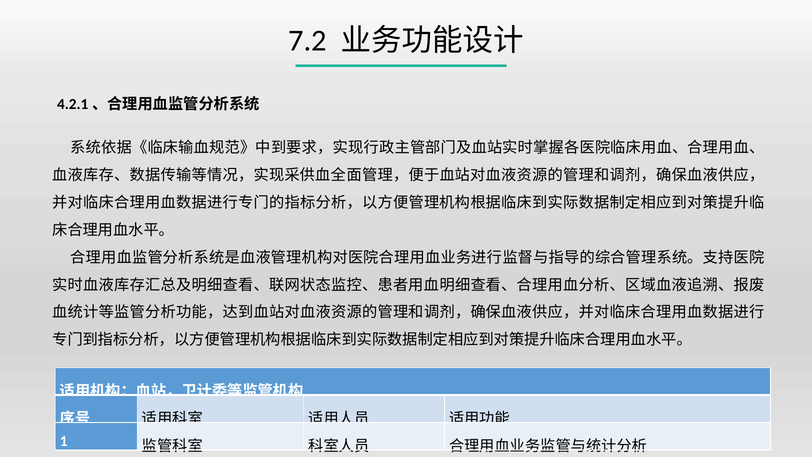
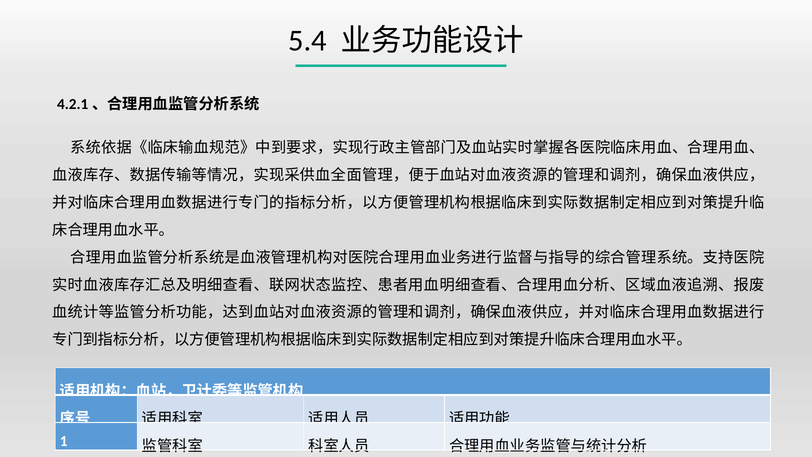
7.2: 7.2 -> 5.4 (308, 41)
